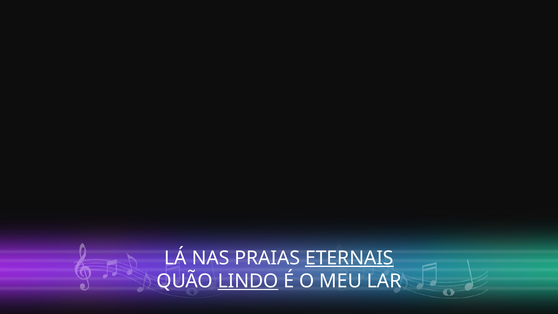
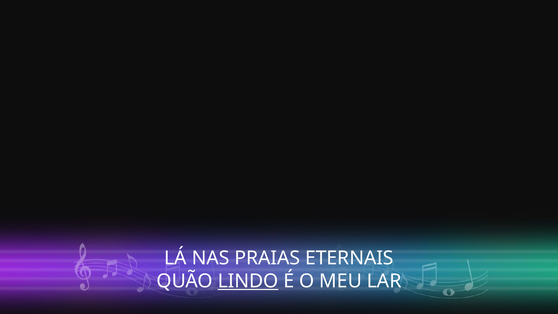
ETERNAIS underline: present -> none (349, 258)
